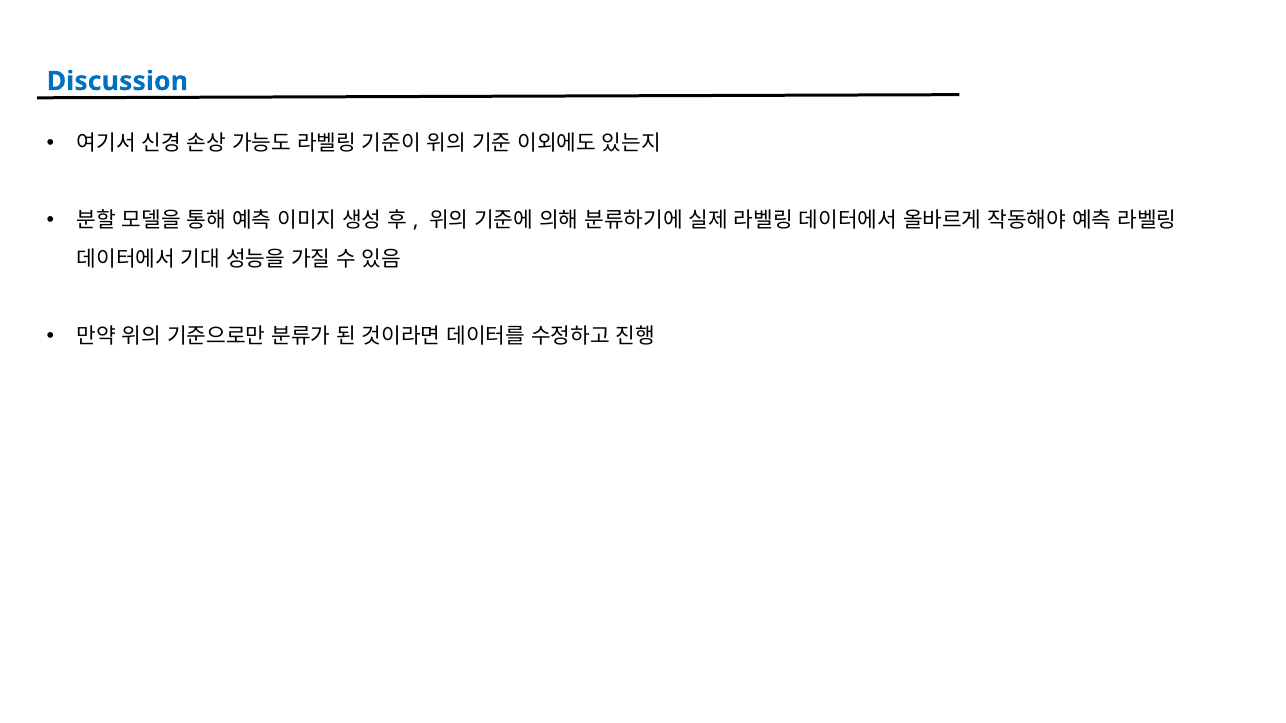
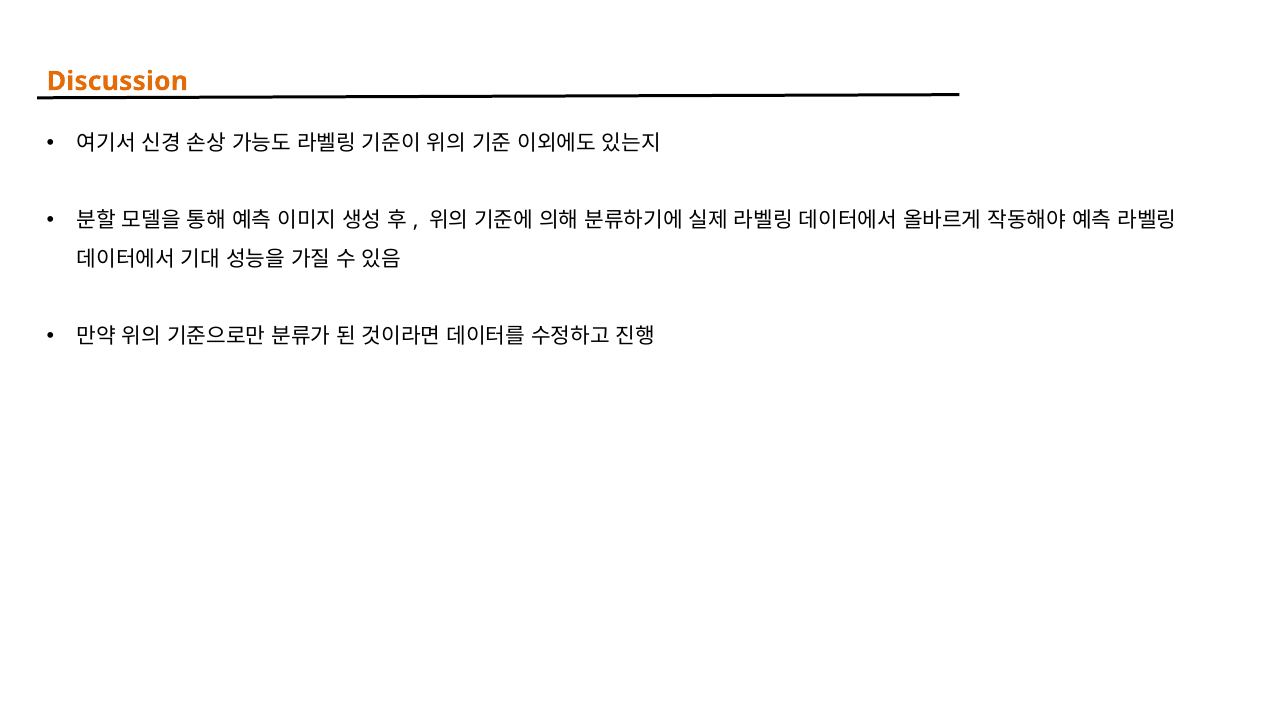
Discussion colour: blue -> orange (117, 81)
